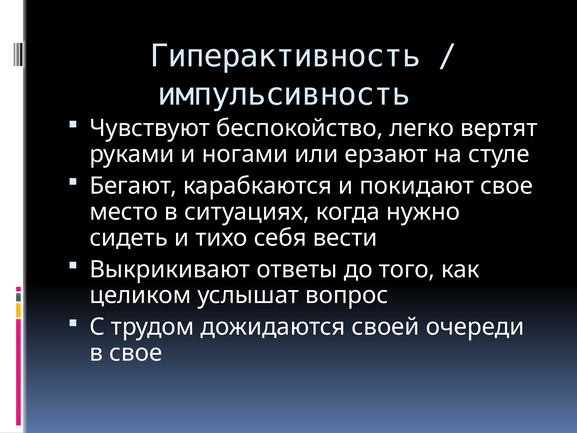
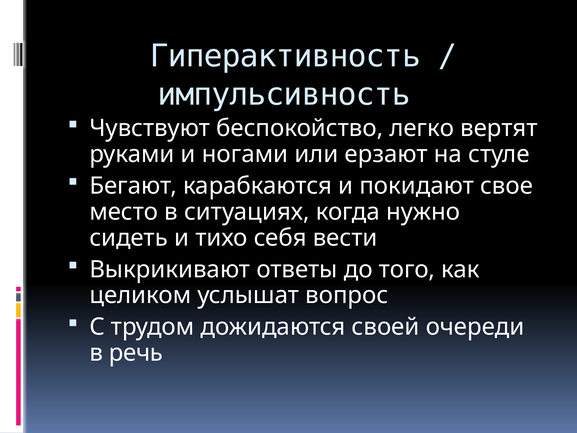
в свое: свое -> речь (136, 353)
